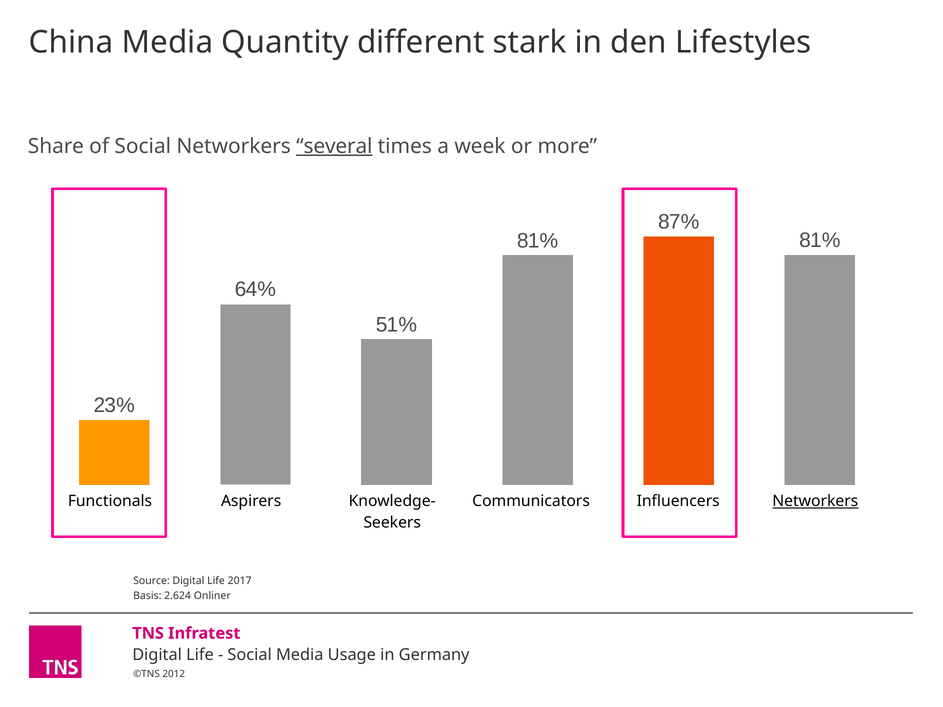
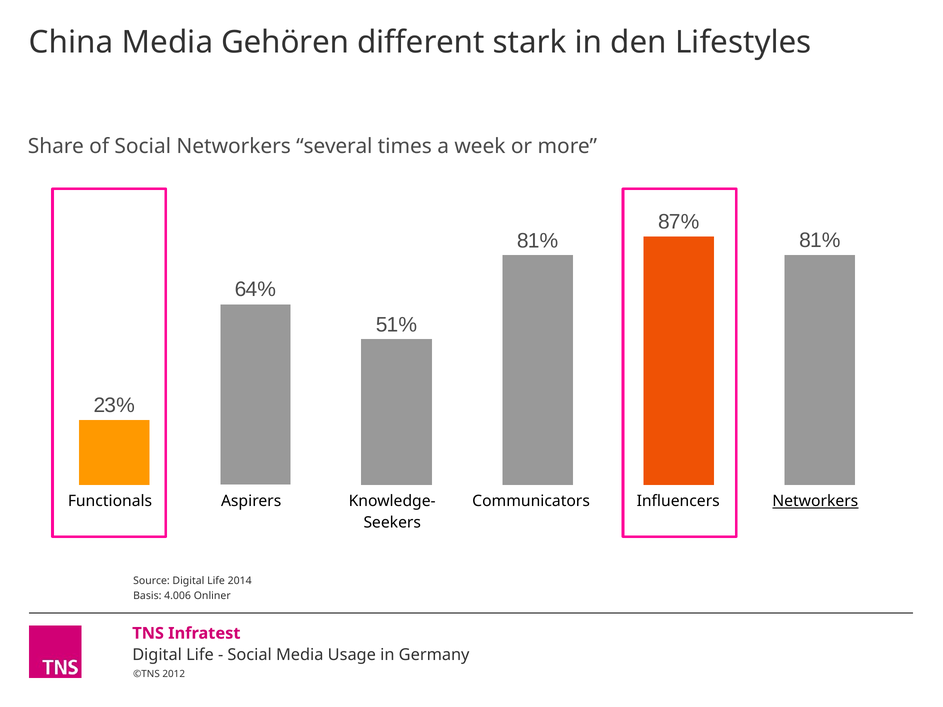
Quantity: Quantity -> Gehören (285, 43)
several underline: present -> none (334, 146)
2017: 2017 -> 2014 (240, 581)
2.624: 2.624 -> 4.006 (178, 596)
